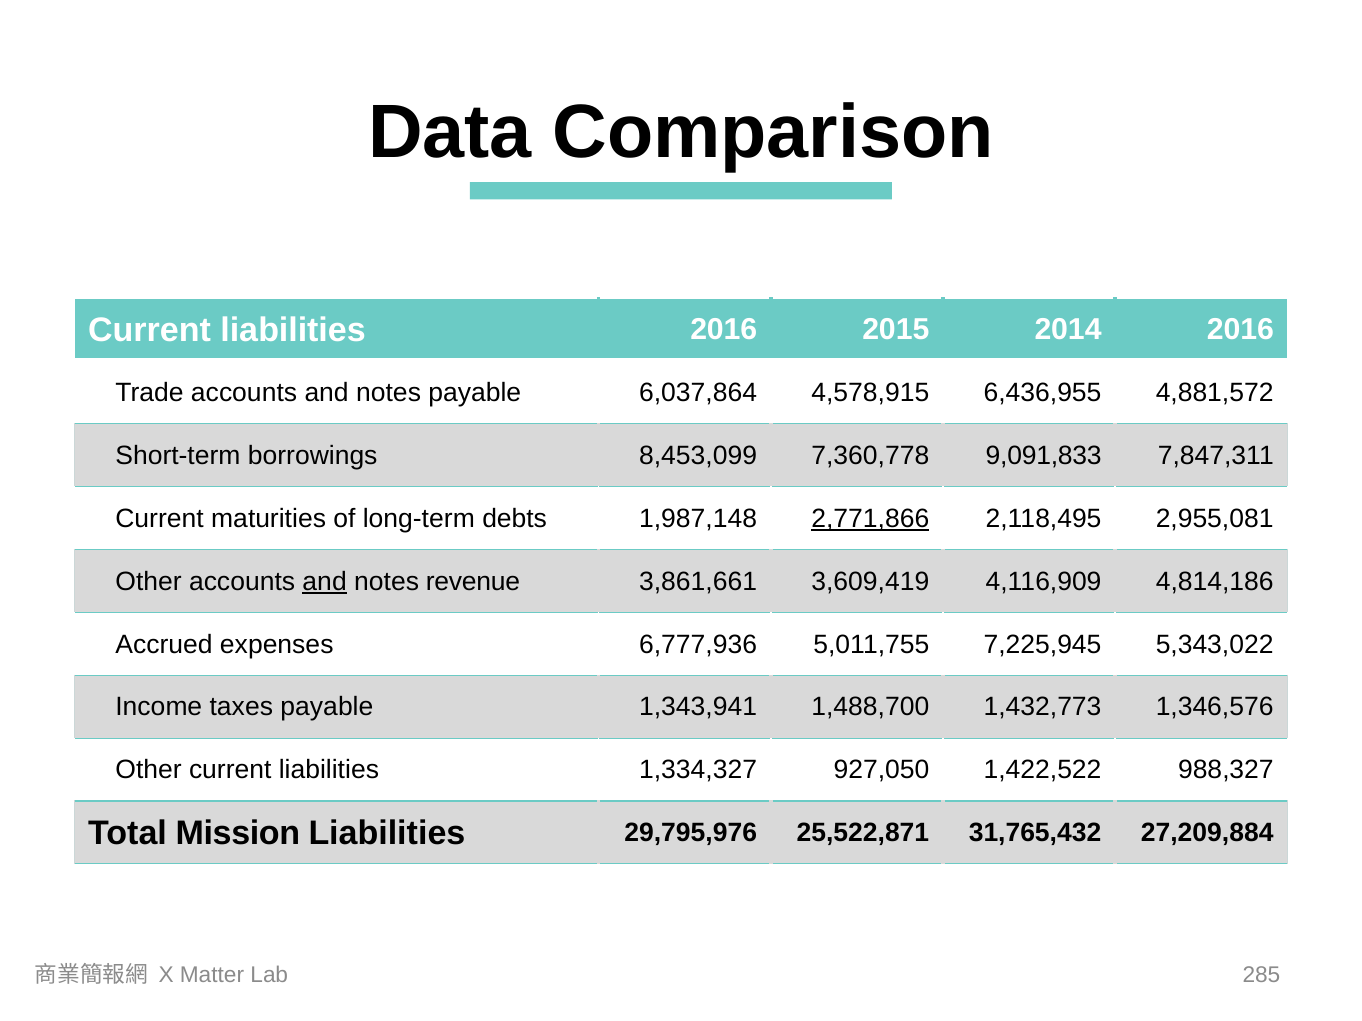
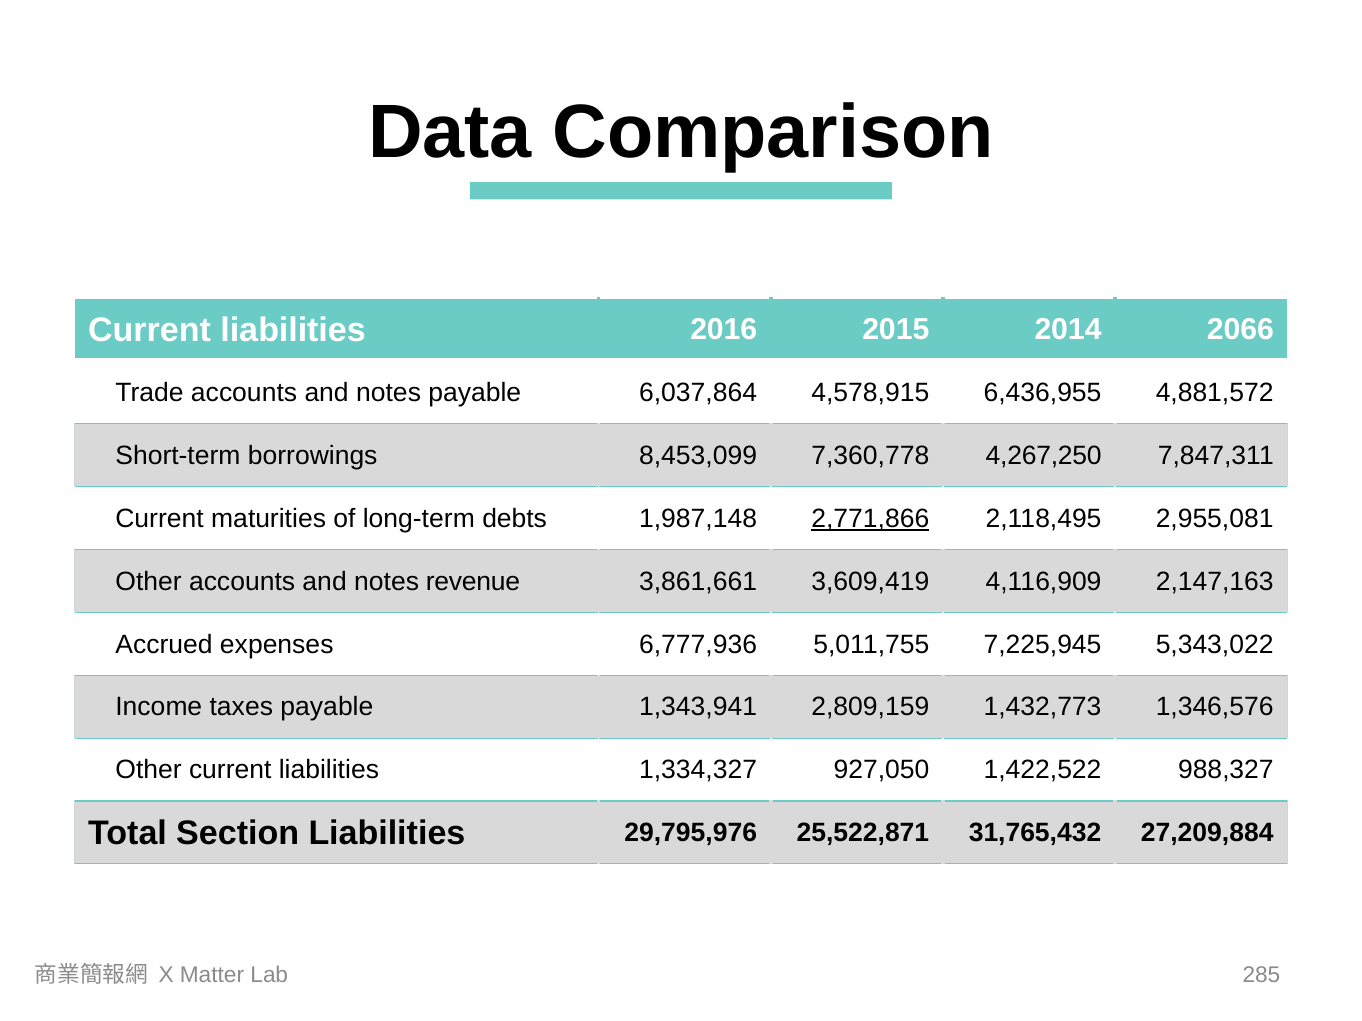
2014 2016: 2016 -> 2066 (1240, 330)
9,091,833: 9,091,833 -> 4,267,250 (1044, 456)
and underline: present -> none (325, 582)
4,814,186: 4,814,186 -> 2,147,163 (1215, 582)
1,488,700: 1,488,700 -> 2,809,159 (870, 707)
Mission: Mission -> Section (238, 833)
